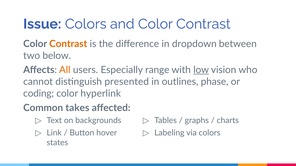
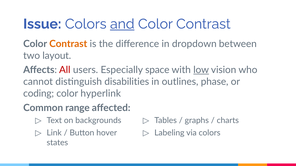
and underline: none -> present (122, 24)
below: below -> layout (57, 56)
All colour: orange -> red (65, 70)
range: range -> space (157, 70)
presented: presented -> disabilities (127, 82)
takes: takes -> range (77, 108)
